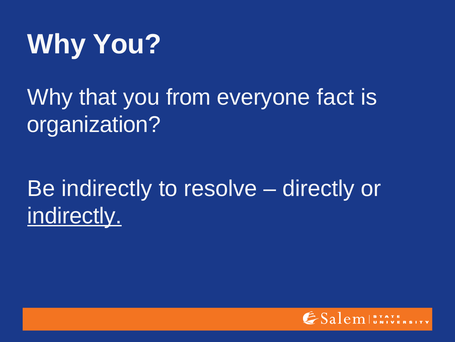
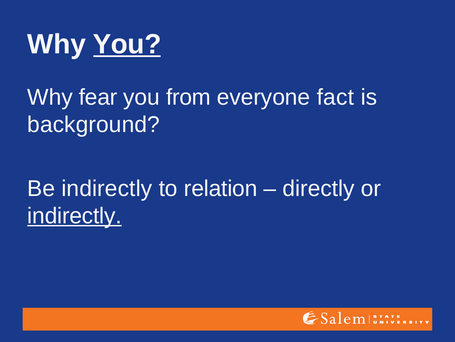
You underline: none -> present (127, 44)
that: that -> fear (98, 97)
organization: organization -> background (94, 124)
resolve: resolve -> relation (221, 188)
